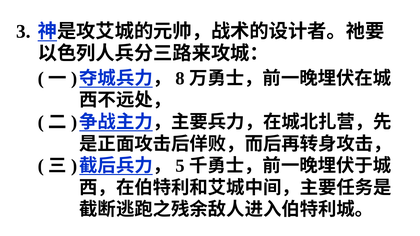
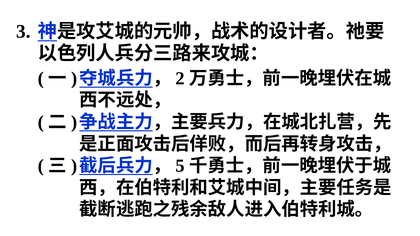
8: 8 -> 2 (180, 78)
